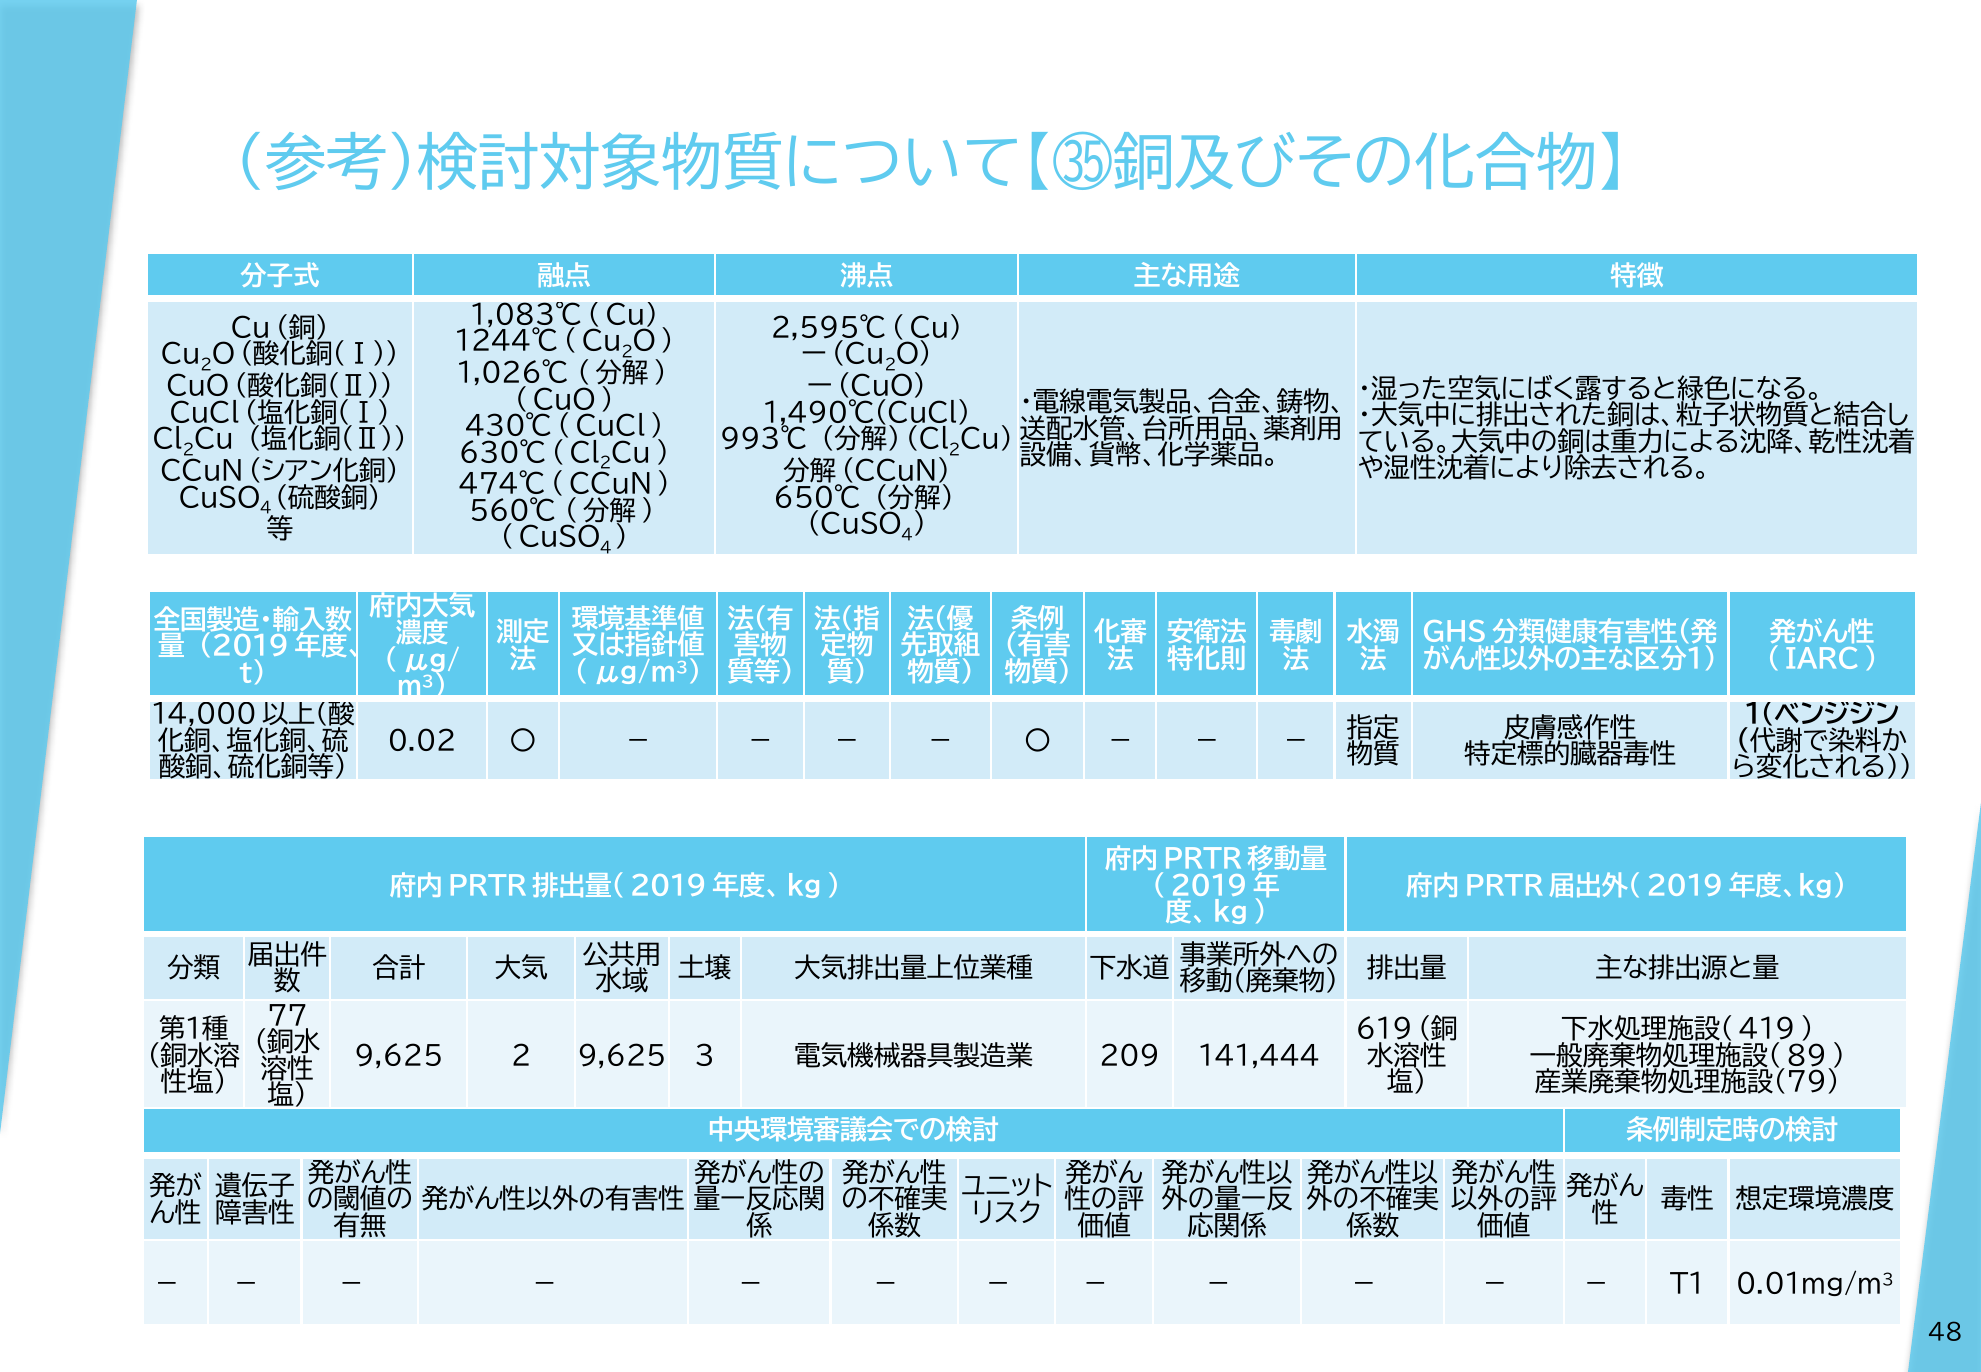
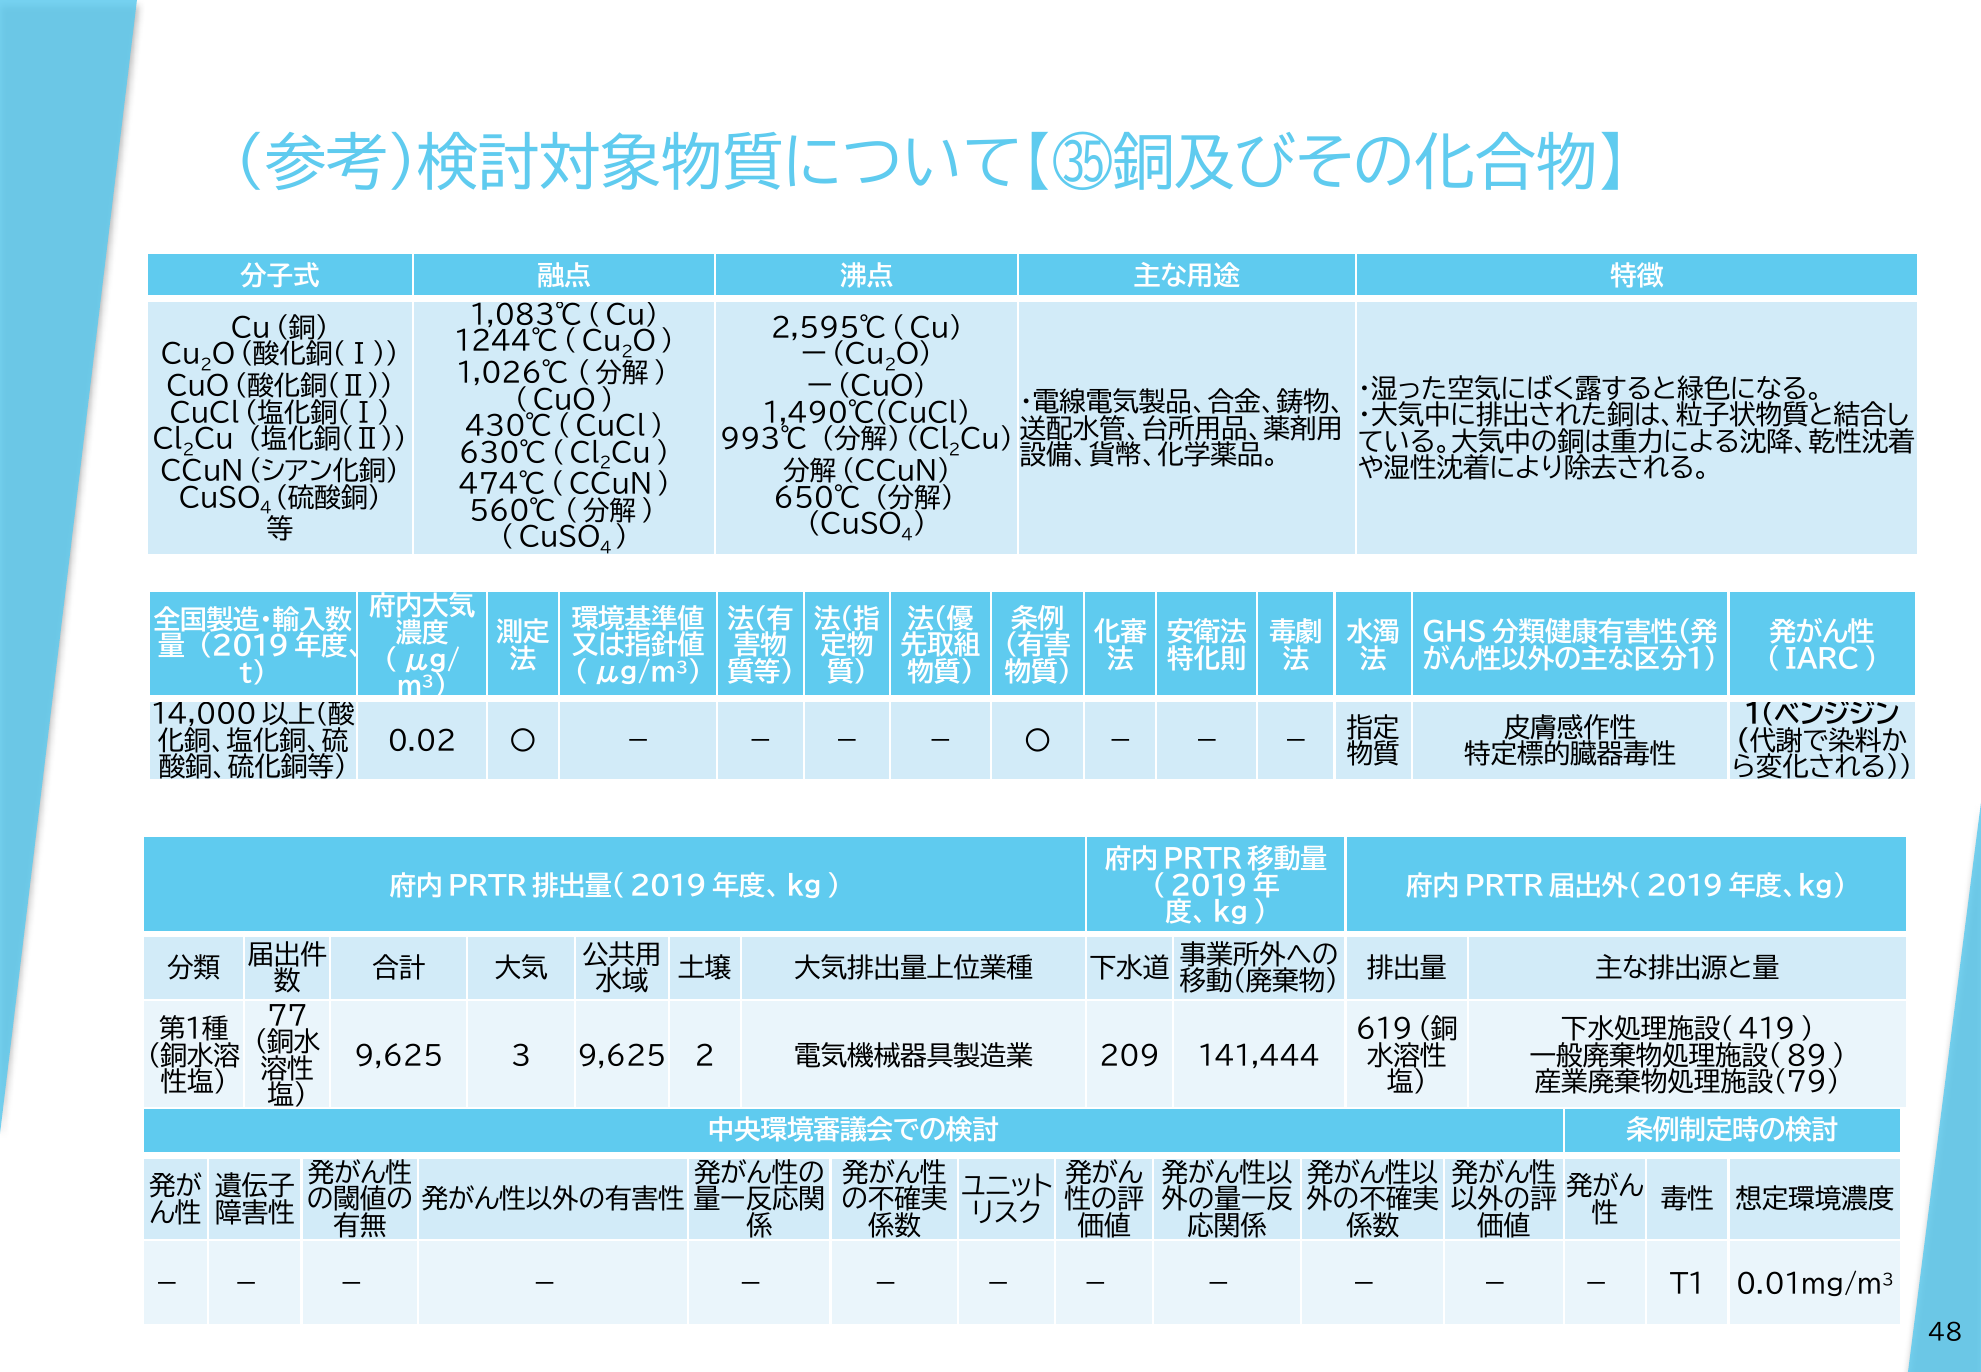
9,625 2: 2 -> 3 (521, 1056)
9,625 3: 3 -> 2 (705, 1056)
